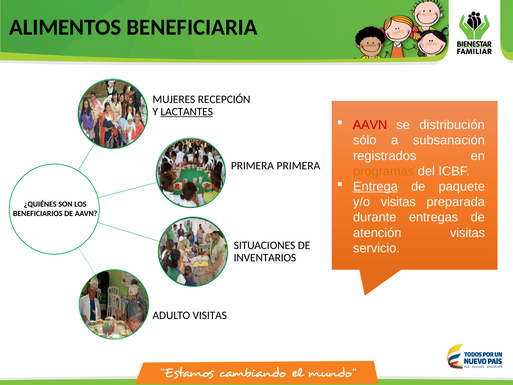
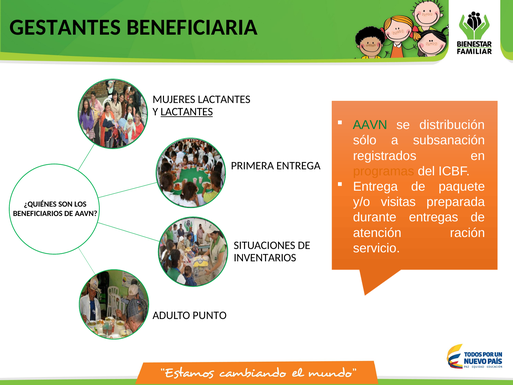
ALIMENTOS: ALIMENTOS -> GESTANTES (65, 27)
MUJERES RECEPCIÓN: RECEPCIÓN -> LACTANTES (224, 99)
AAVN colour: red -> green (370, 125)
PRIMERA PRIMERA: PRIMERA -> ENTREGA (298, 166)
Entrega underline: present -> none (375, 186)
atención visitas: visitas -> ración (467, 233)
ADULTO VISITAS: VISITAS -> PUNTO (210, 315)
